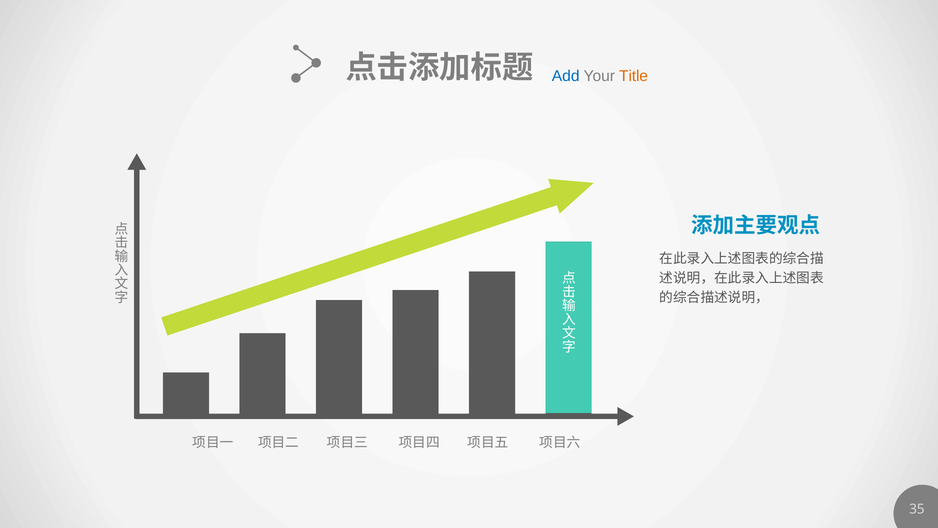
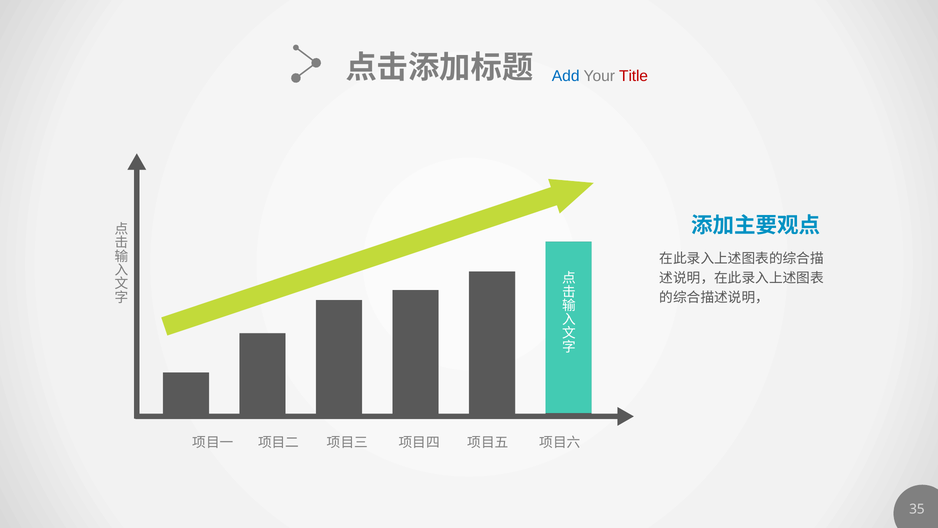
Title colour: orange -> red (634, 76)
